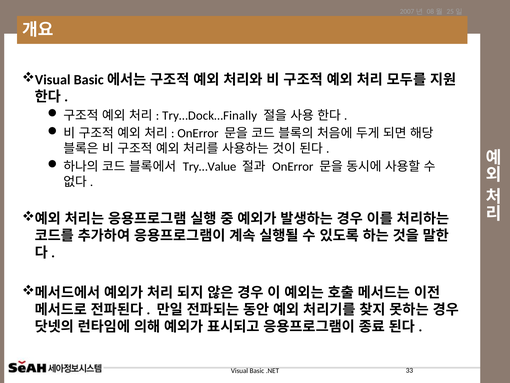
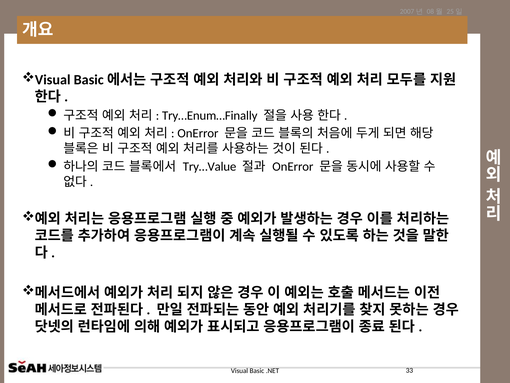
Try…Dock…Finally: Try…Dock…Finally -> Try…Enum…Finally (210, 115)
